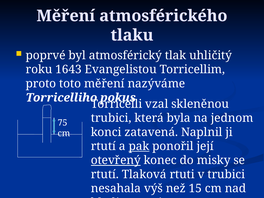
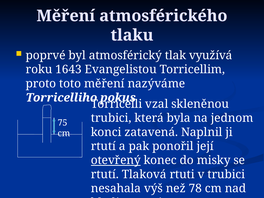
uhličitý: uhličitý -> využívá (211, 55)
pak underline: present -> none (139, 146)
15: 15 -> 78 (195, 188)
